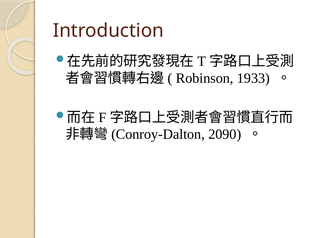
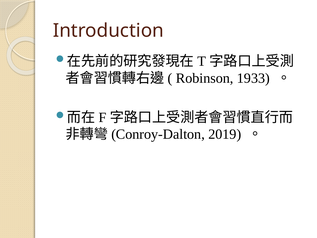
2090: 2090 -> 2019 (225, 134)
